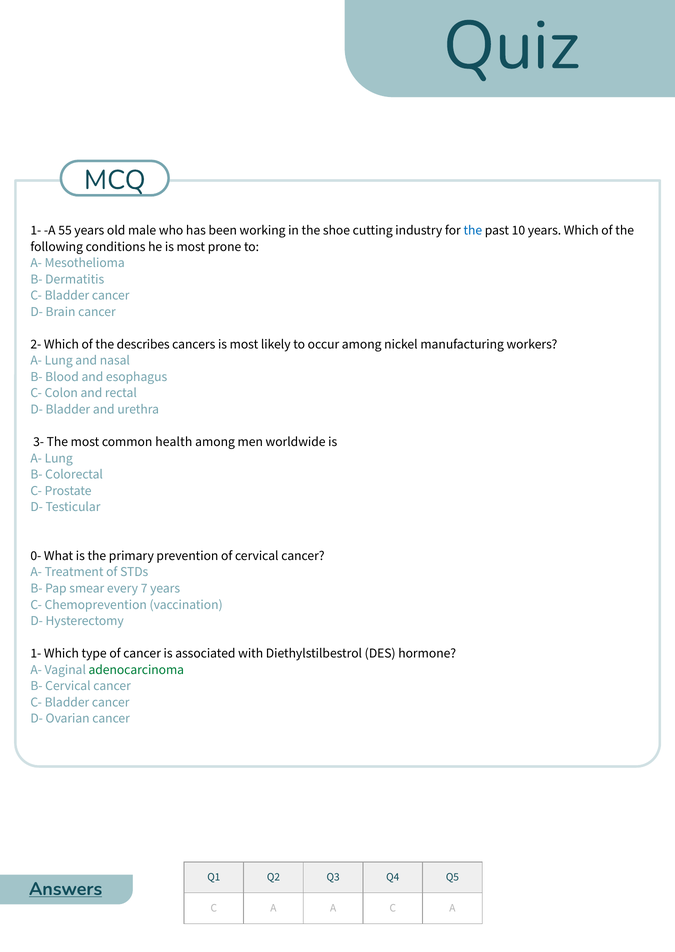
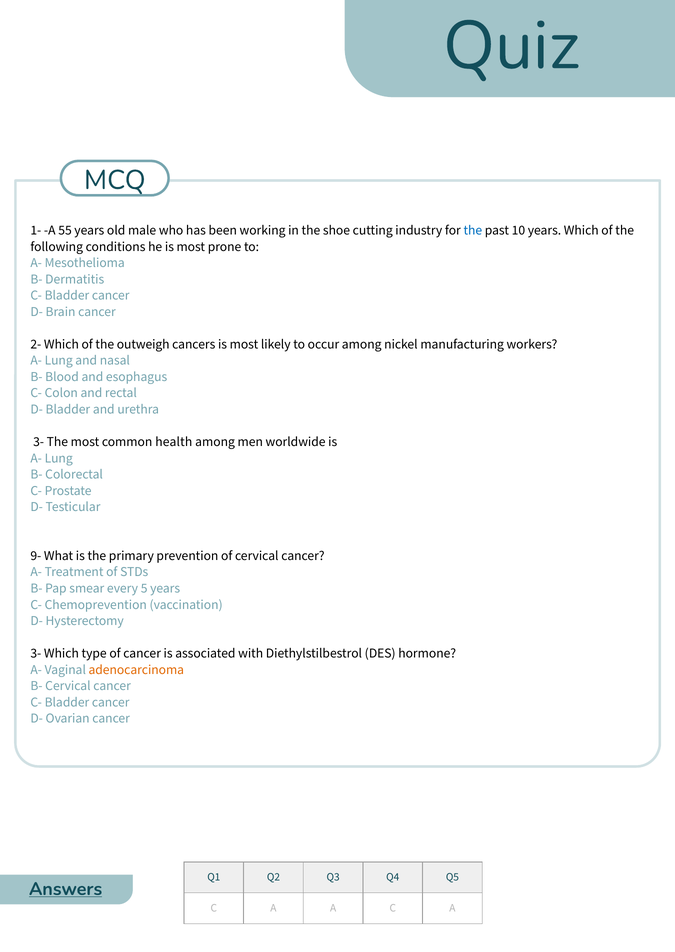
describes: describes -> outweigh (143, 344)
0-: 0- -> 9- (36, 555)
7: 7 -> 5 (144, 588)
1-: 1- -> 3- (36, 653)
adenocarcinoma colour: green -> orange (136, 669)
